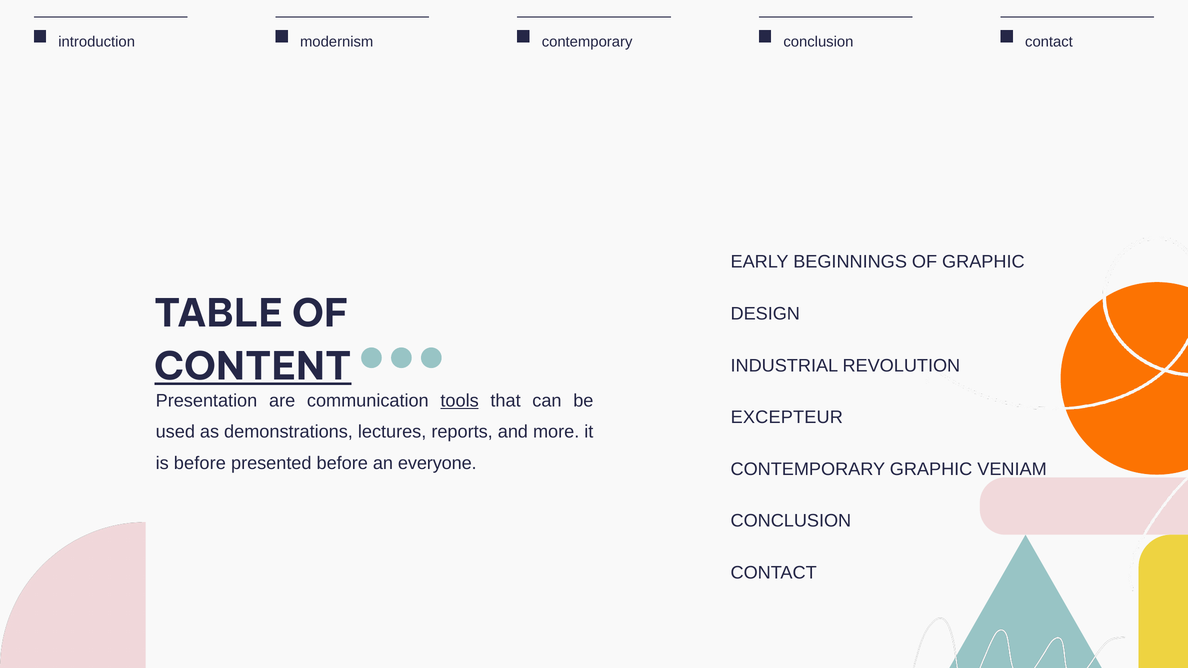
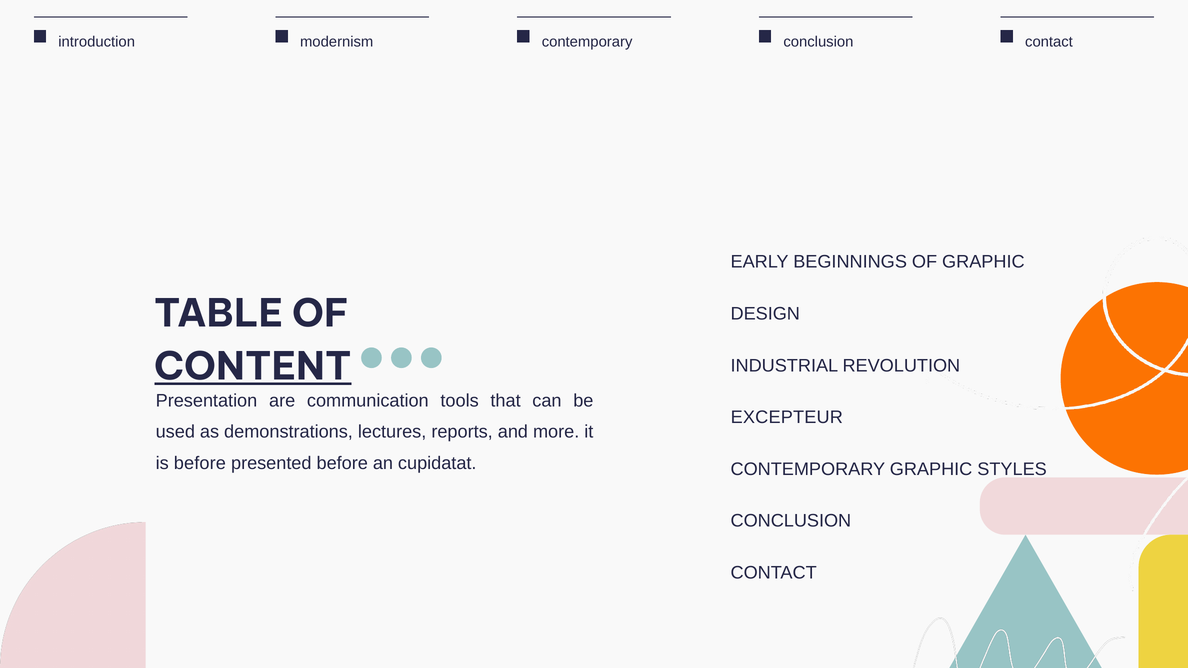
tools underline: present -> none (460, 401)
everyone: everyone -> cupidatat (437, 463)
VENIAM: VENIAM -> STYLES (1012, 469)
